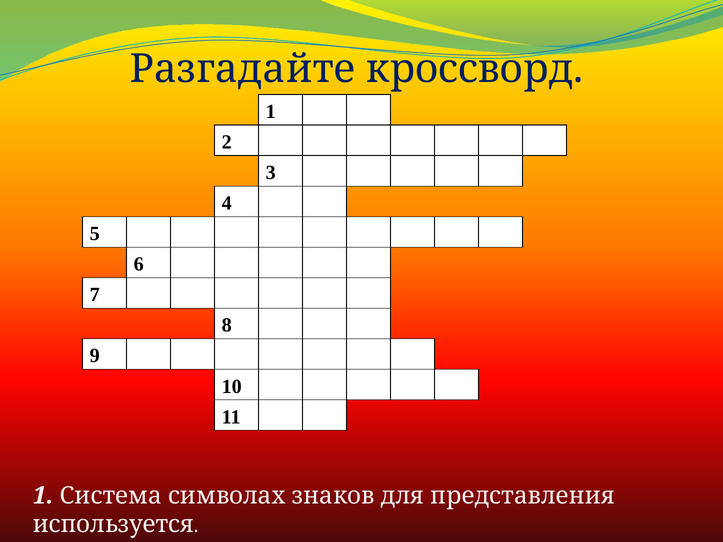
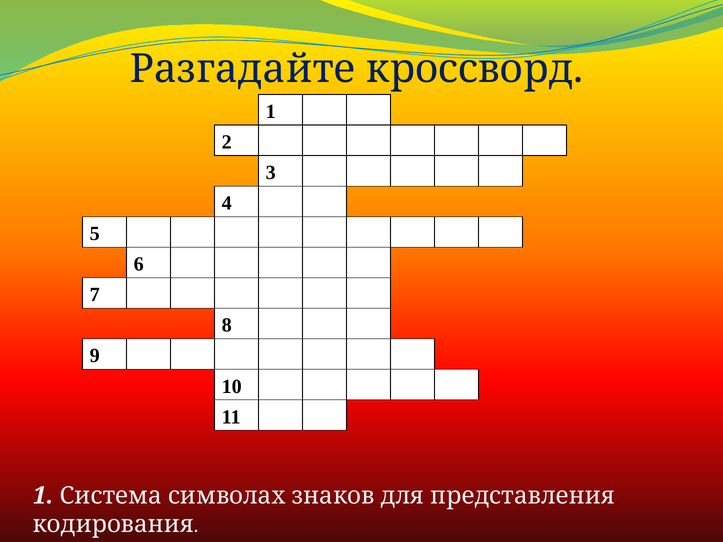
используется: используется -> кодирования (113, 525)
